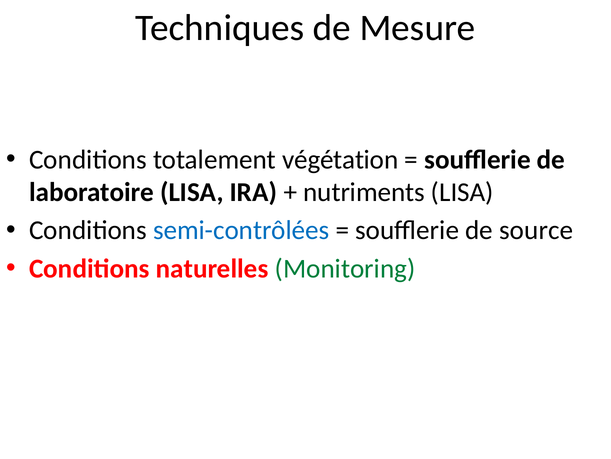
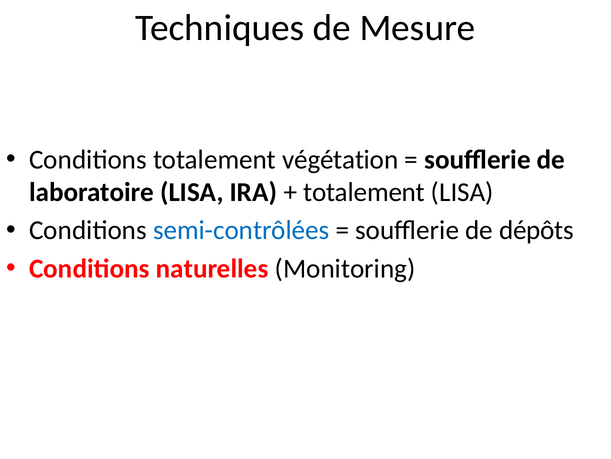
nutriments: nutriments -> totalement (364, 192)
source: source -> dépôts (536, 230)
Monitoring colour: green -> black (345, 268)
